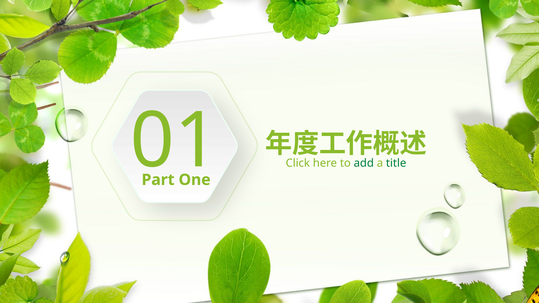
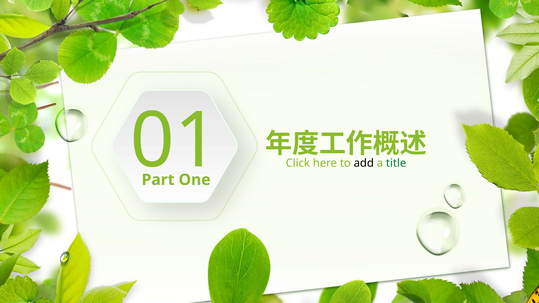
add colour: green -> black (364, 163)
